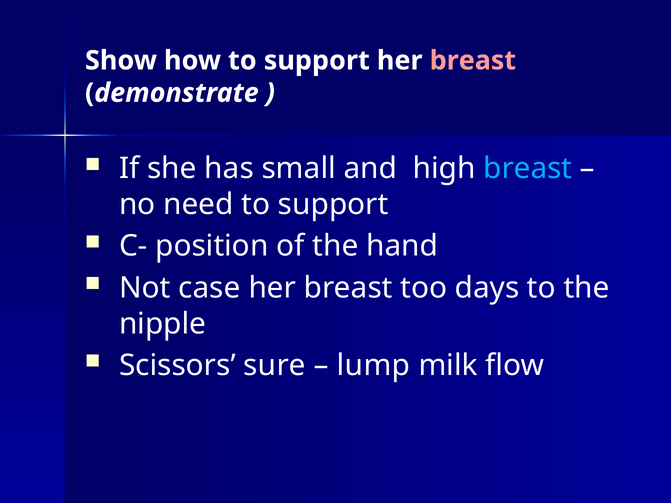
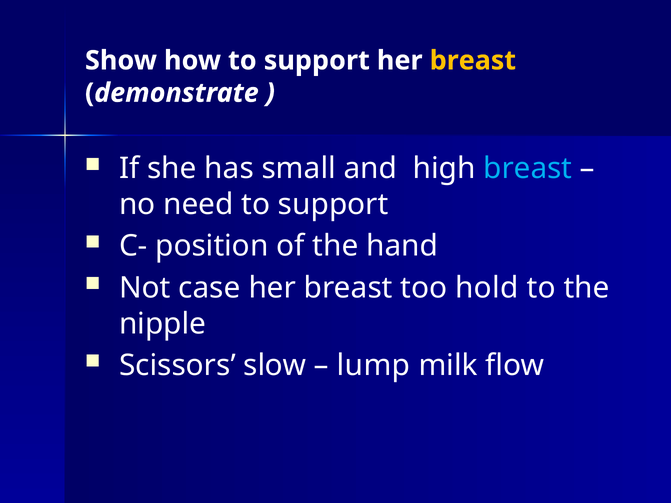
breast colour: pink -> yellow (473, 61)
days: days -> hold (487, 288)
sure: sure -> slow (275, 366)
